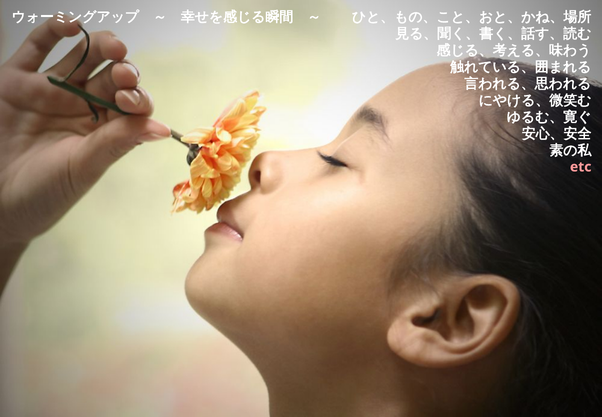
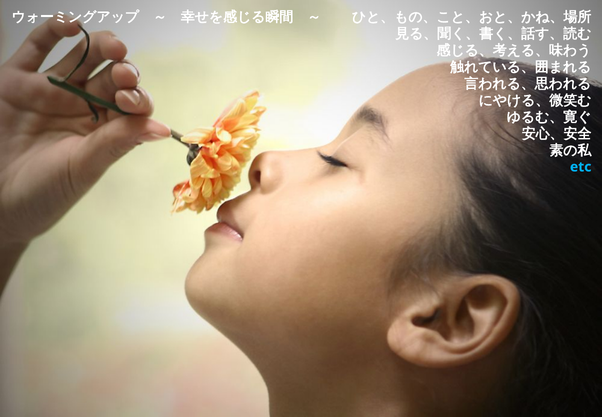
etc colour: pink -> light blue (581, 167)
